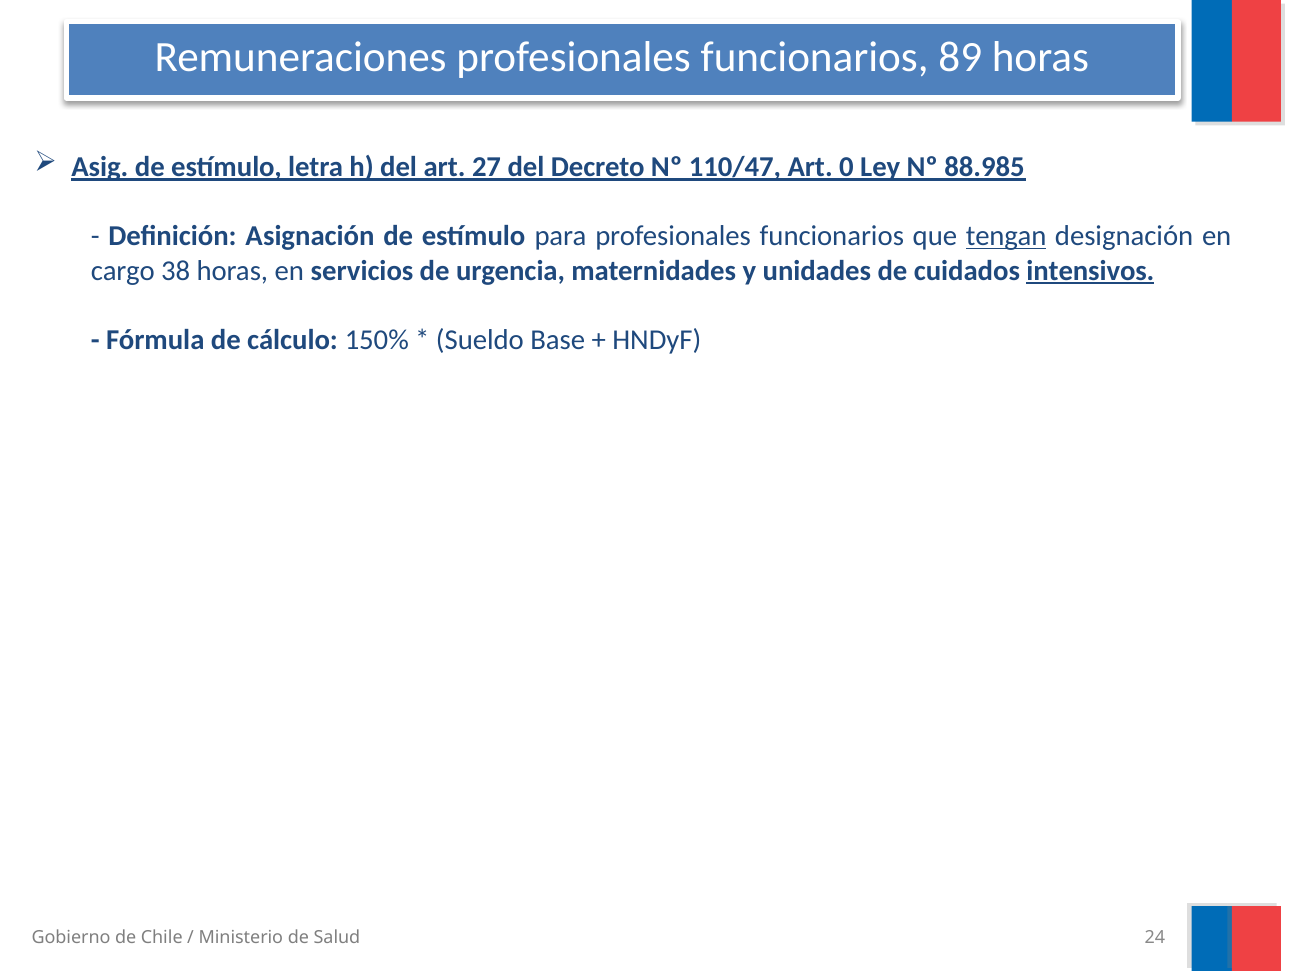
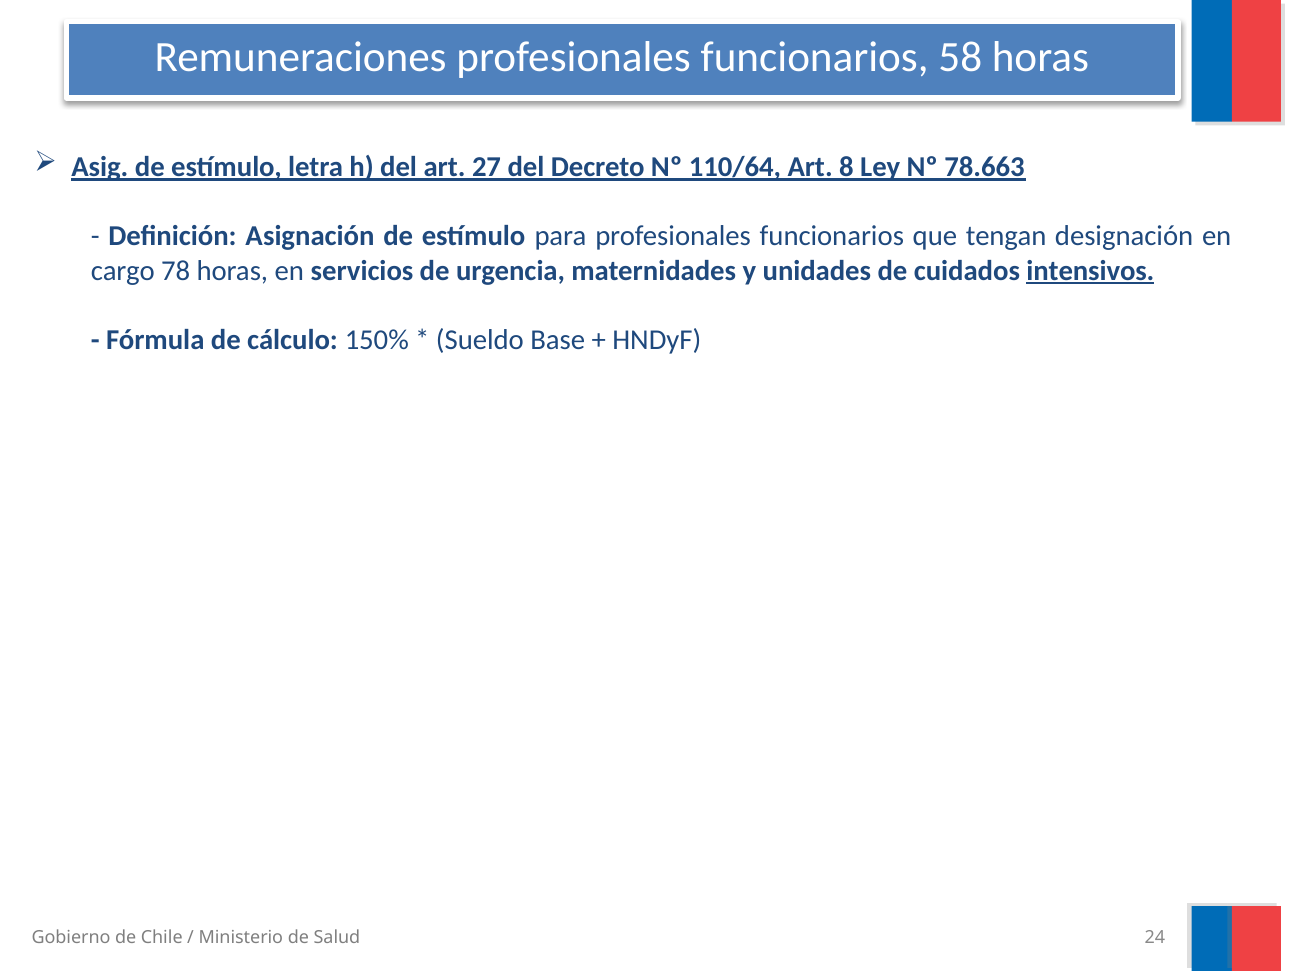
89: 89 -> 58 (960, 57)
110/47: 110/47 -> 110/64 (735, 167)
0: 0 -> 8 (846, 167)
88.985: 88.985 -> 78.663 (984, 167)
tengan underline: present -> none (1006, 236)
38: 38 -> 78 (176, 271)
